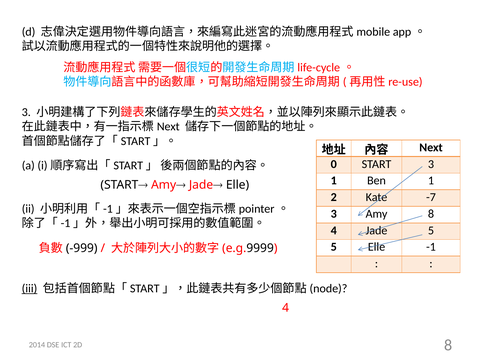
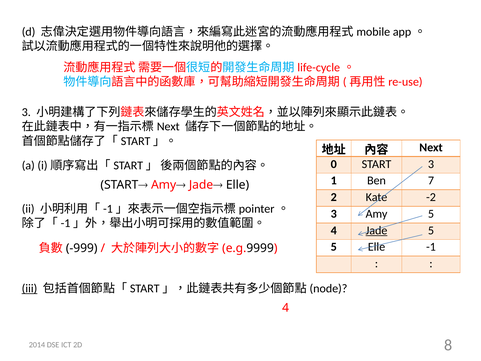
Ben 1: 1 -> 7 (431, 181)
-7: -7 -> -2 (431, 197)
Amy 8: 8 -> 5 (431, 214)
Jade underline: none -> present (376, 230)
